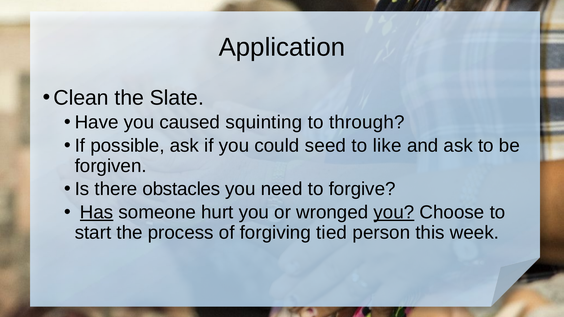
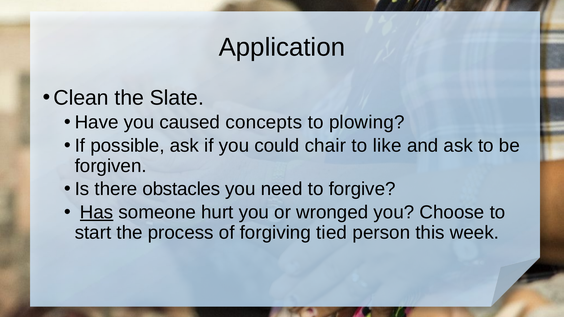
squinting: squinting -> concepts (264, 122)
through: through -> plowing (367, 122)
seed: seed -> chair (325, 146)
you underline: present -> none (394, 212)
